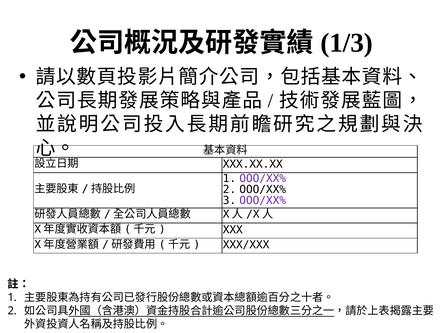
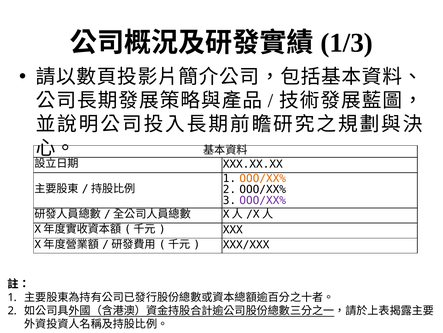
OOO/XX% colour: purple -> orange (263, 178)
